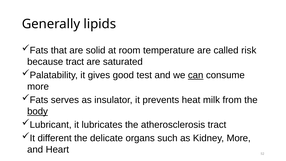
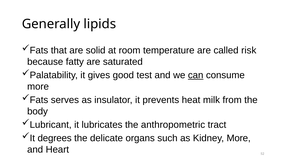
because tract: tract -> fatty (75, 62)
body underline: present -> none (38, 111)
atherosclerosis: atherosclerosis -> anthropometric (173, 125)
different: different -> degrees (55, 138)
